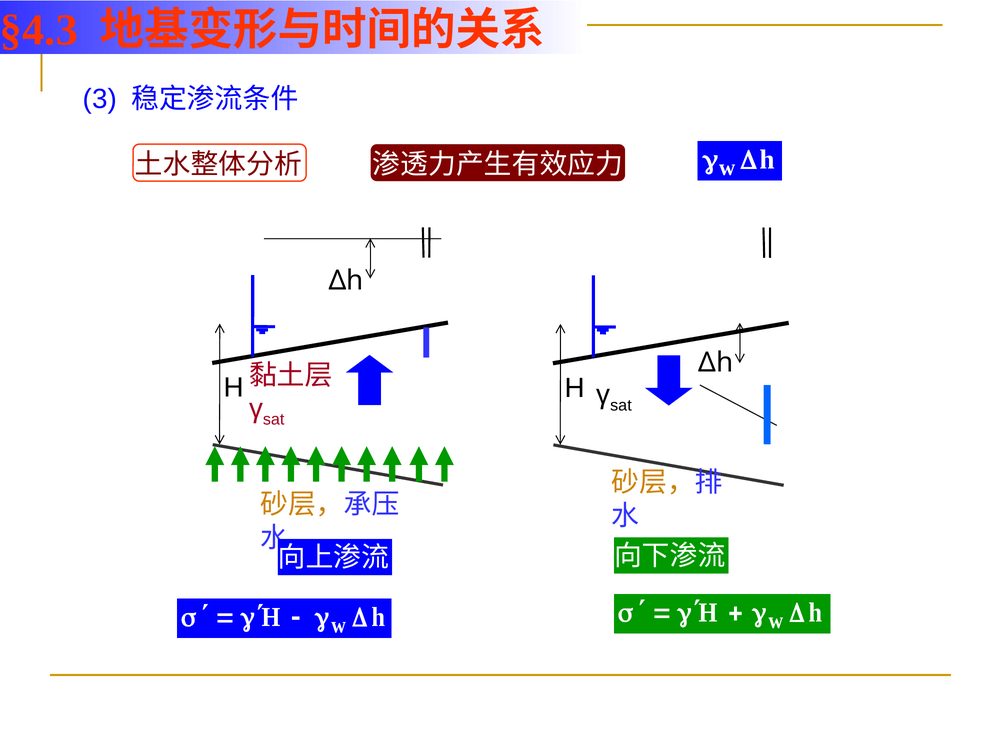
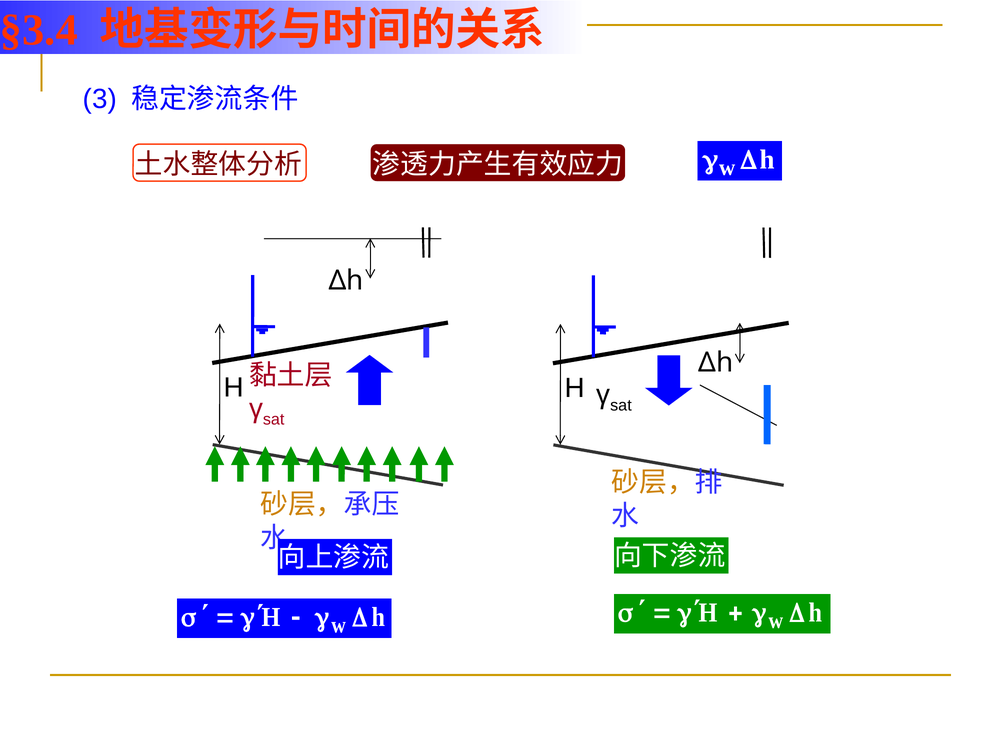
§4.3: §4.3 -> §3.4 (39, 30)
